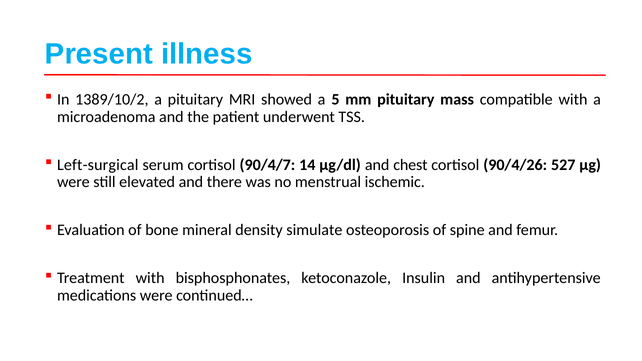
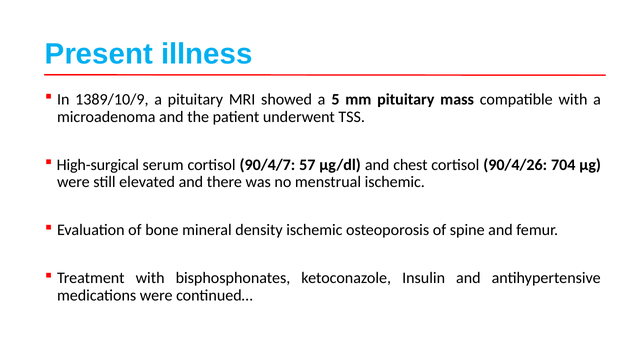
1389/10/2: 1389/10/2 -> 1389/10/9 (112, 100)
Left-surgical: Left-surgical -> High-surgical (98, 165)
14: 14 -> 57 (307, 165)
527: 527 -> 704 (563, 165)
density simulate: simulate -> ischemic (314, 230)
